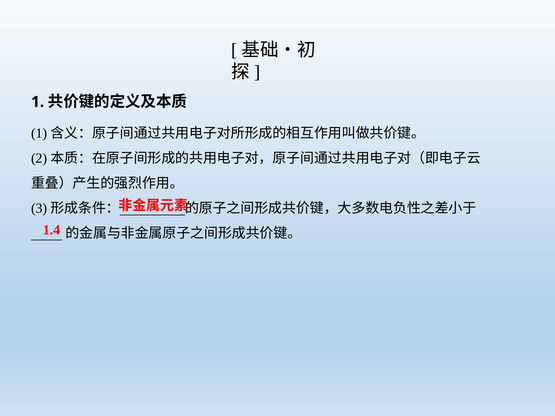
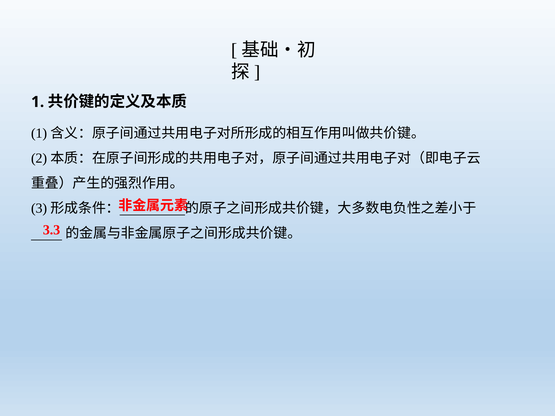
1.4: 1.4 -> 3.3 (52, 230)
